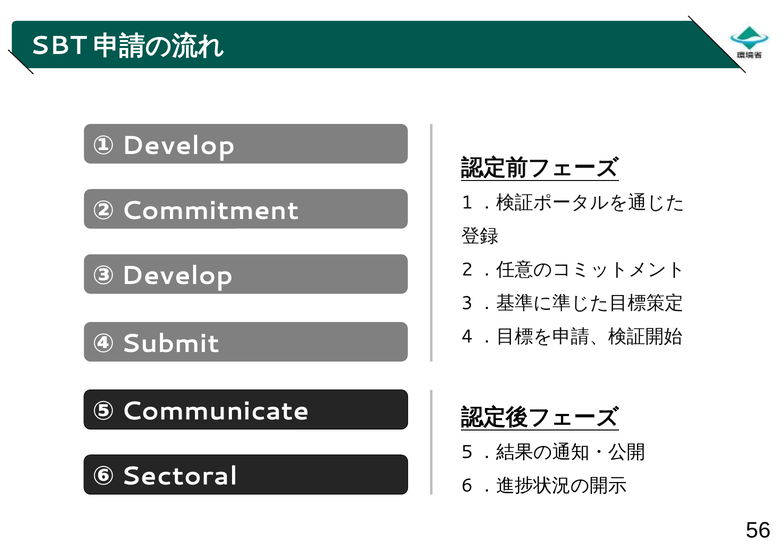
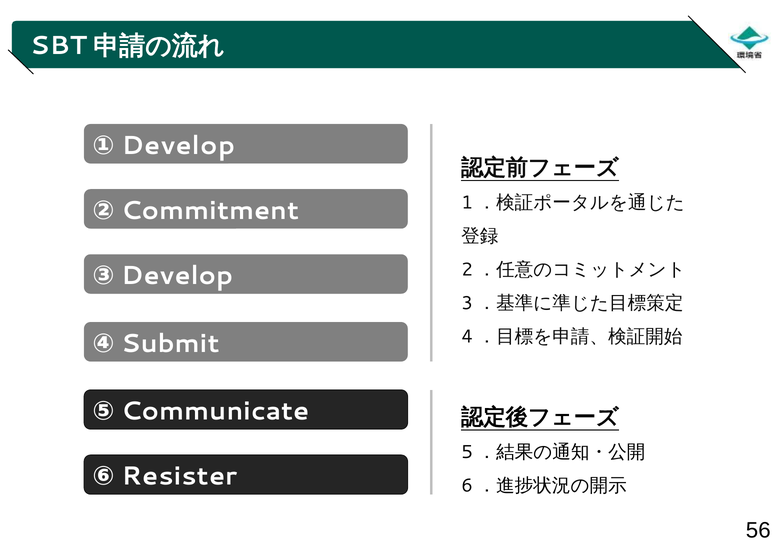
Sectoral: Sectoral -> Resister (180, 476)
